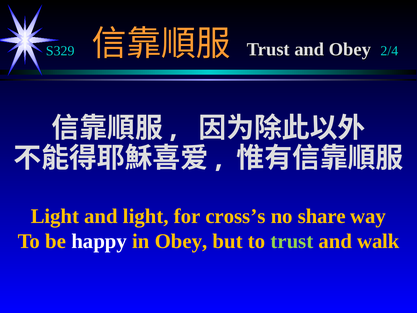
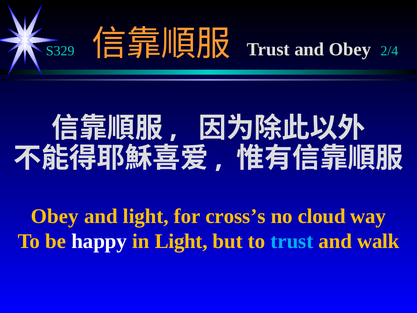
Light: Light -> Obey (55, 216)
share: share -> cloud (322, 216)
in Obey: Obey -> Light (181, 241)
trust colour: light green -> light blue (292, 241)
